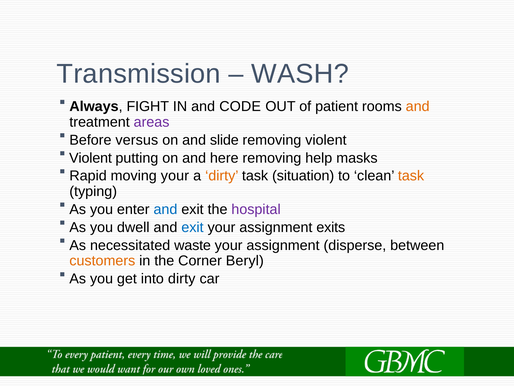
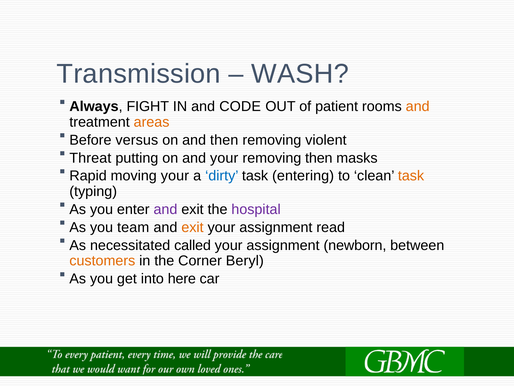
areas colour: purple -> orange (152, 122)
and slide: slide -> then (224, 140)
Violent: Violent -> Threat (90, 158)
and here: here -> your (224, 158)
removing help: help -> then (319, 158)
dirty colour: orange -> blue (222, 176)
situation: situation -> entering (303, 176)
and colour: blue -> purple (165, 209)
dwell: dwell -> team (133, 227)
exit colour: blue -> orange (193, 227)
exits: exits -> read (331, 227)
waste: waste -> called (193, 245)
disperse: disperse -> newborn (355, 245)
into dirty: dirty -> here (182, 278)
